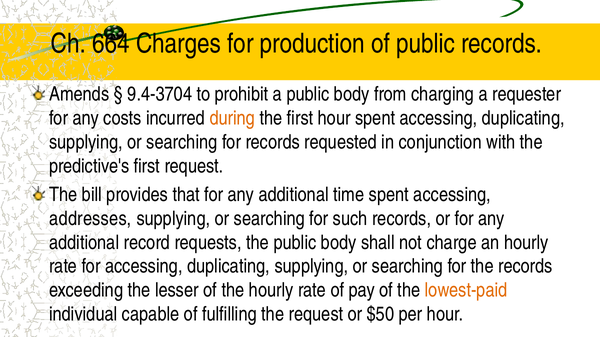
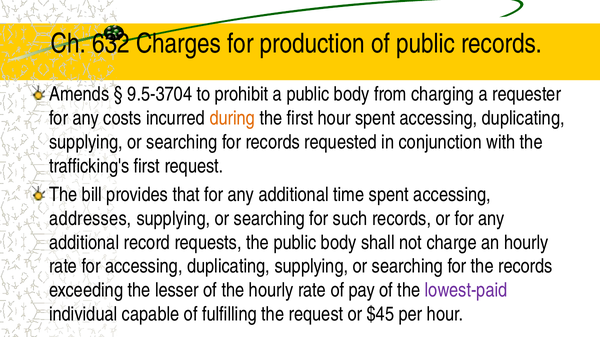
664: 664 -> 632 (111, 44)
9.4-3704: 9.4-3704 -> 9.5-3704 (160, 94)
predictive's: predictive's -> trafficking's (89, 166)
lowest-paid colour: orange -> purple (466, 291)
$50: $50 -> $45 (381, 315)
